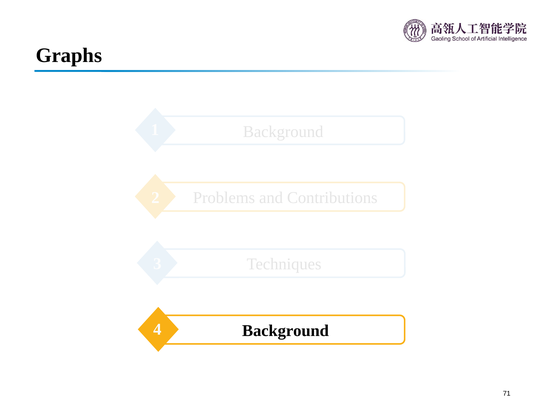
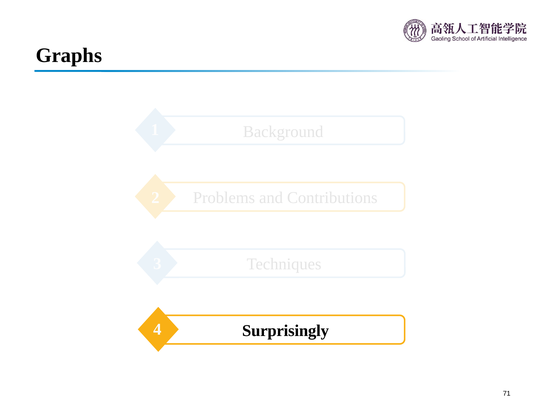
Background: Background -> Surprisingly (286, 330)
